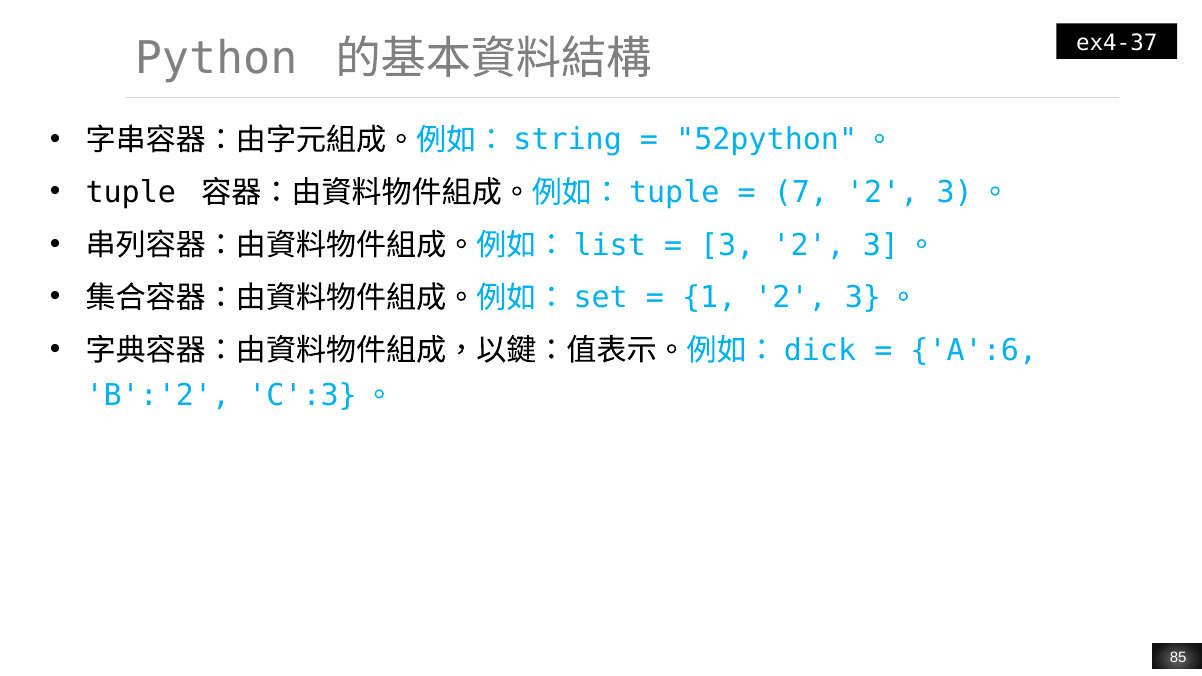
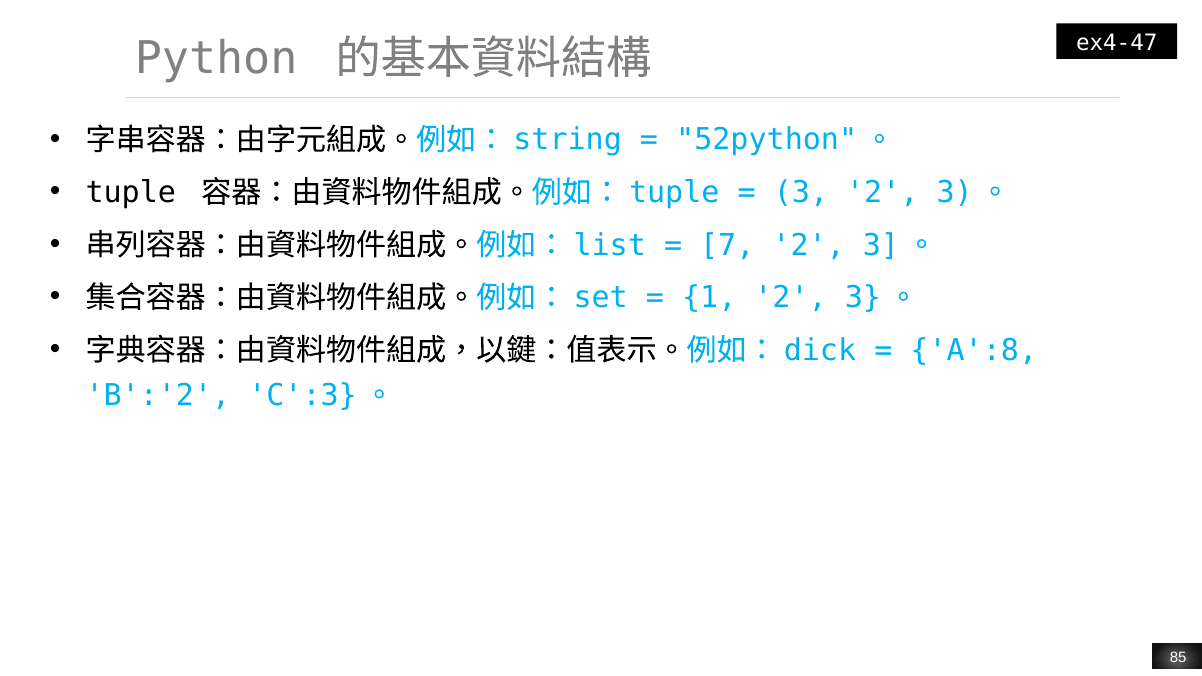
ex4-37: ex4-37 -> ex4-47 (1117, 43)
7: 7 -> 3 (801, 193)
3: 3 -> 7 (727, 245)
A':6: A':6 -> A':8 (974, 350)
